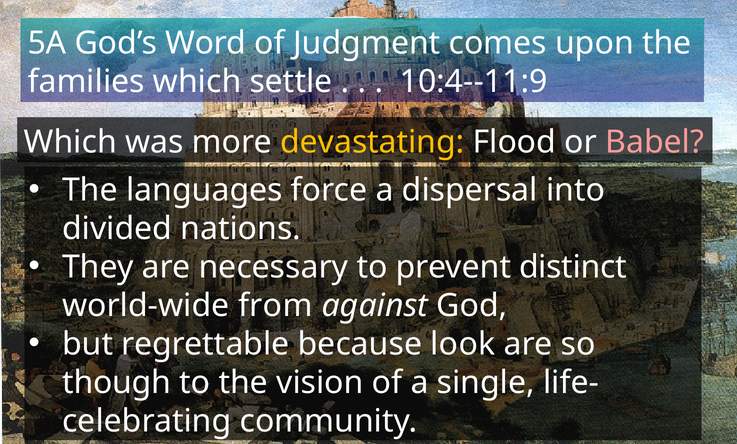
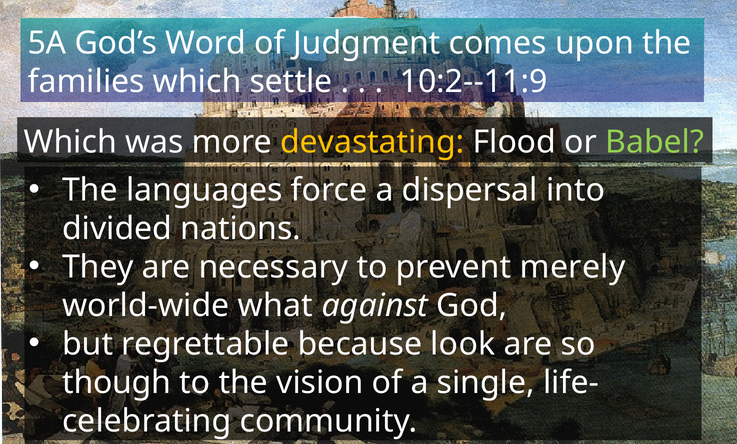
10:4--11:9: 10:4--11:9 -> 10:2--11:9 (474, 81)
Babel colour: pink -> light green (655, 142)
distinct: distinct -> merely (573, 267)
from: from -> what (275, 306)
